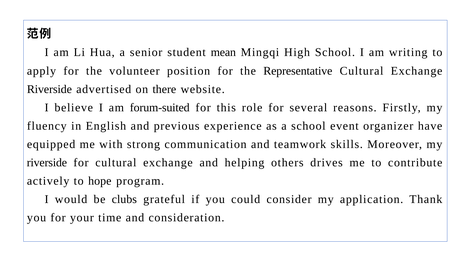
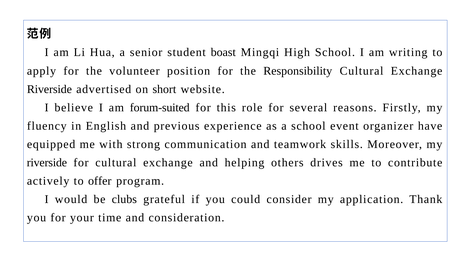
mean: mean -> boast (223, 52)
Representative: Representative -> Responsibility (298, 71)
there: there -> short (164, 89)
hope: hope -> offer (100, 181)
